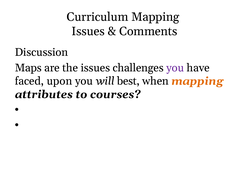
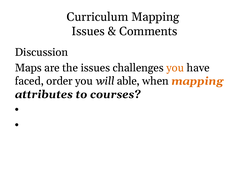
you colour: purple -> orange (175, 68)
upon: upon -> order (60, 81)
best: best -> able (128, 81)
